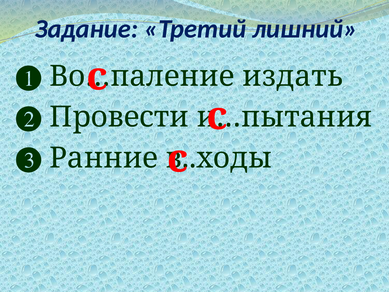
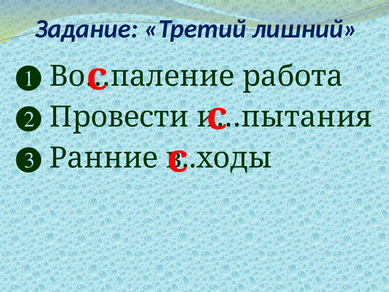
издать: издать -> работа (293, 76)
